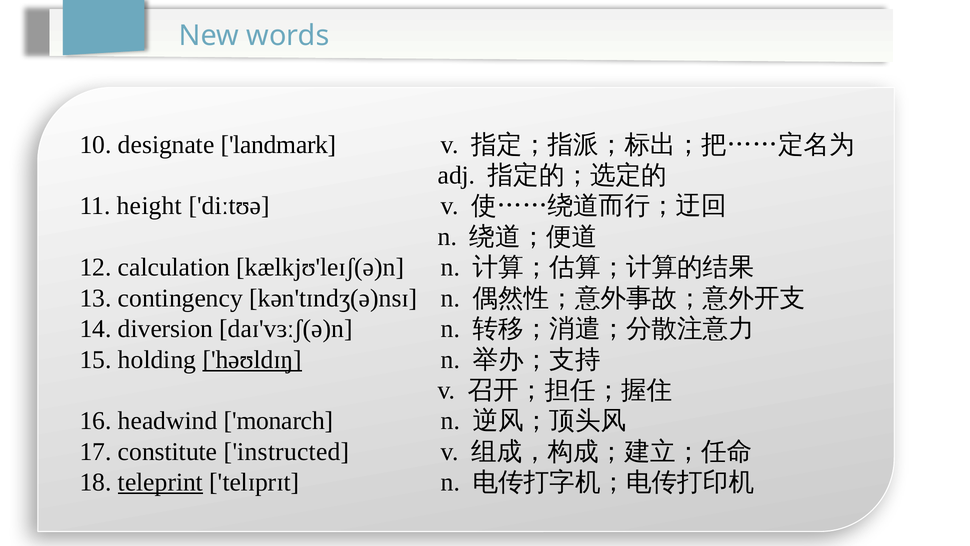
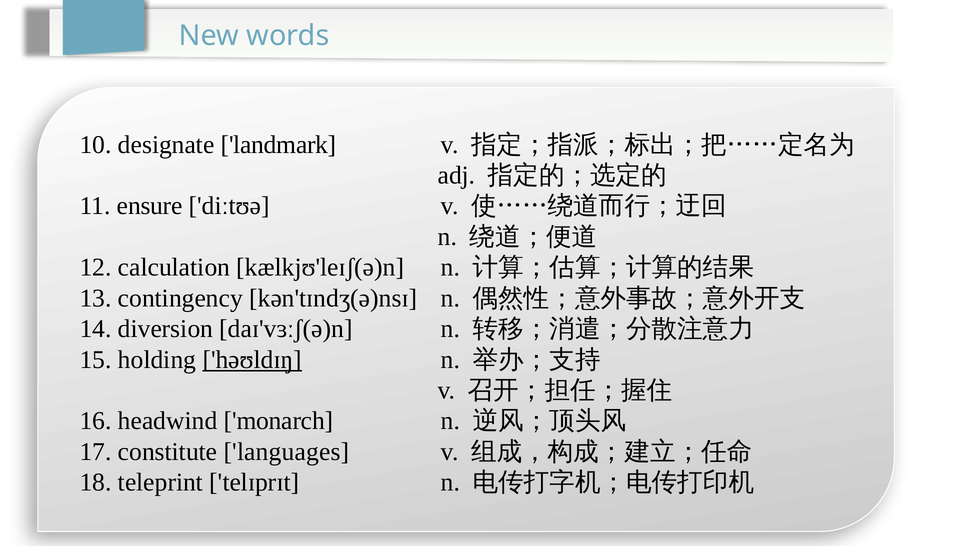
height: height -> ensure (150, 206)
instructed: instructed -> languages (287, 452)
teleprint underline: present -> none (160, 482)
